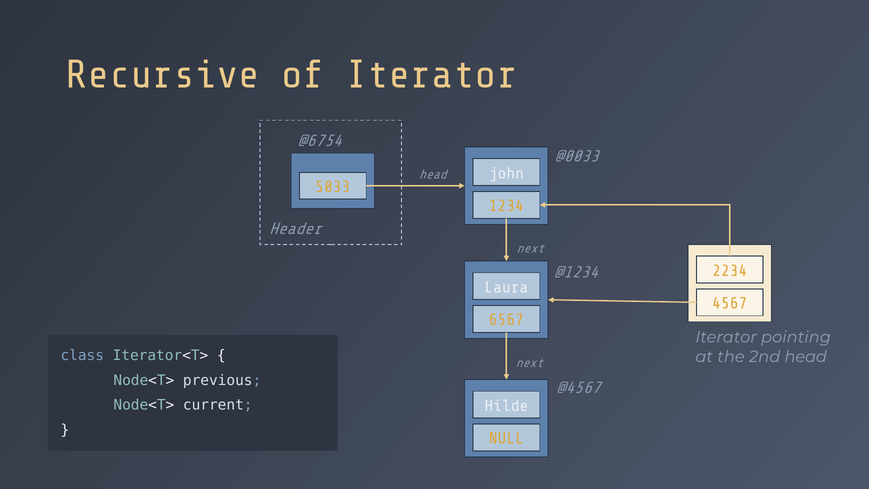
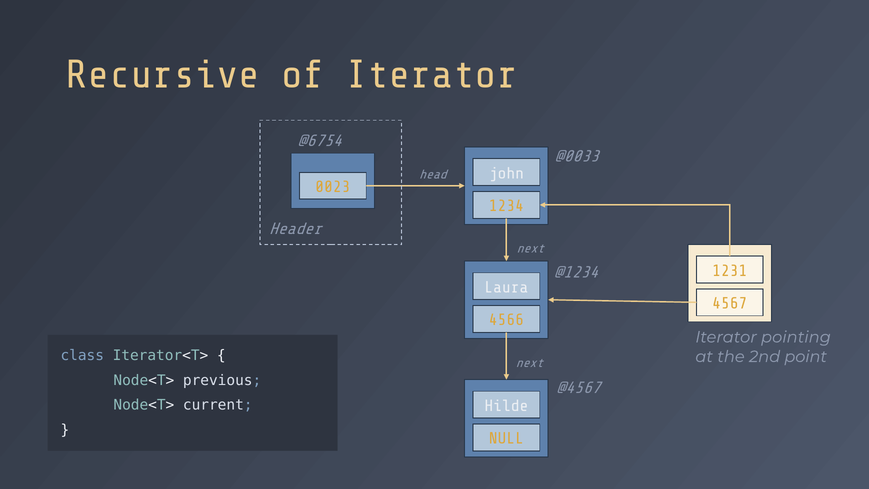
5033: 5033 -> 0023 (333, 187)
2234: 2234 -> 1231 (730, 271)
6567: 6567 -> 4566 (506, 320)
2nd head: head -> point (806, 357)
